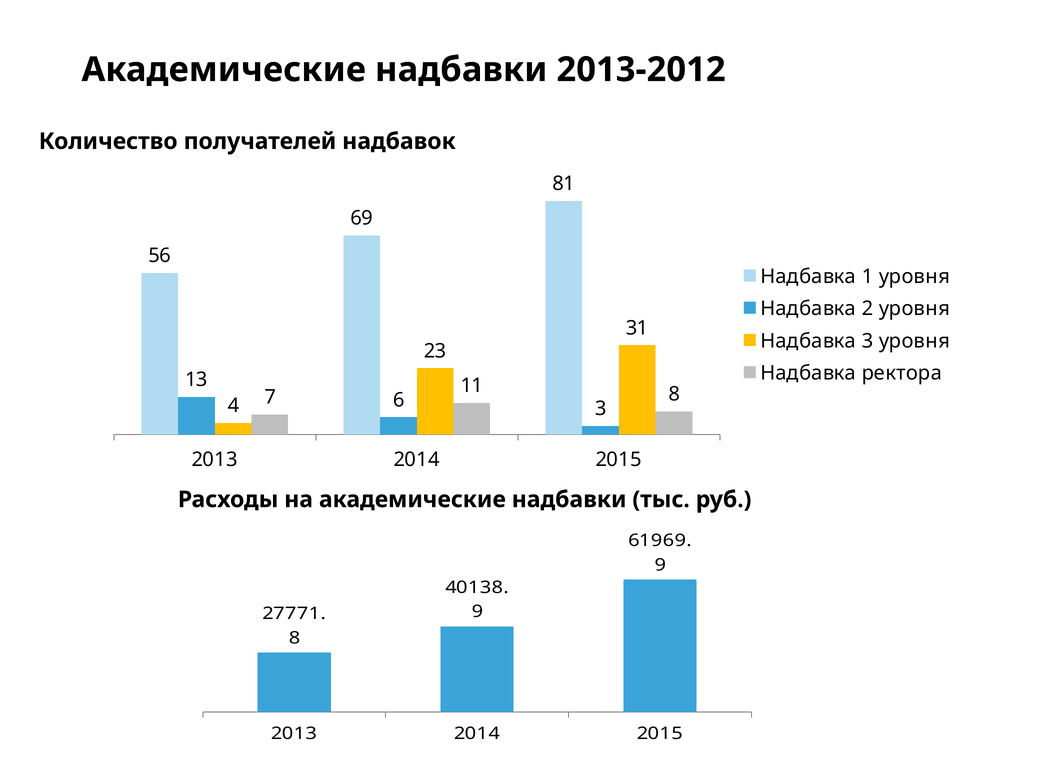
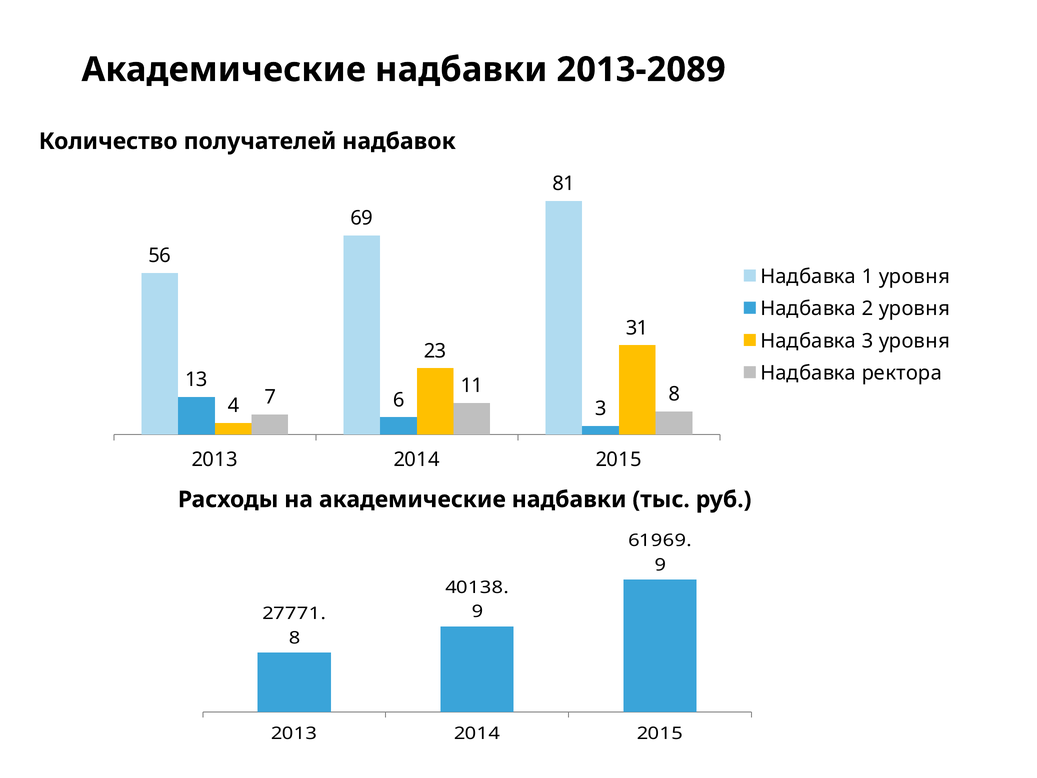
2013-2012: 2013-2012 -> 2013-2089 (641, 70)
